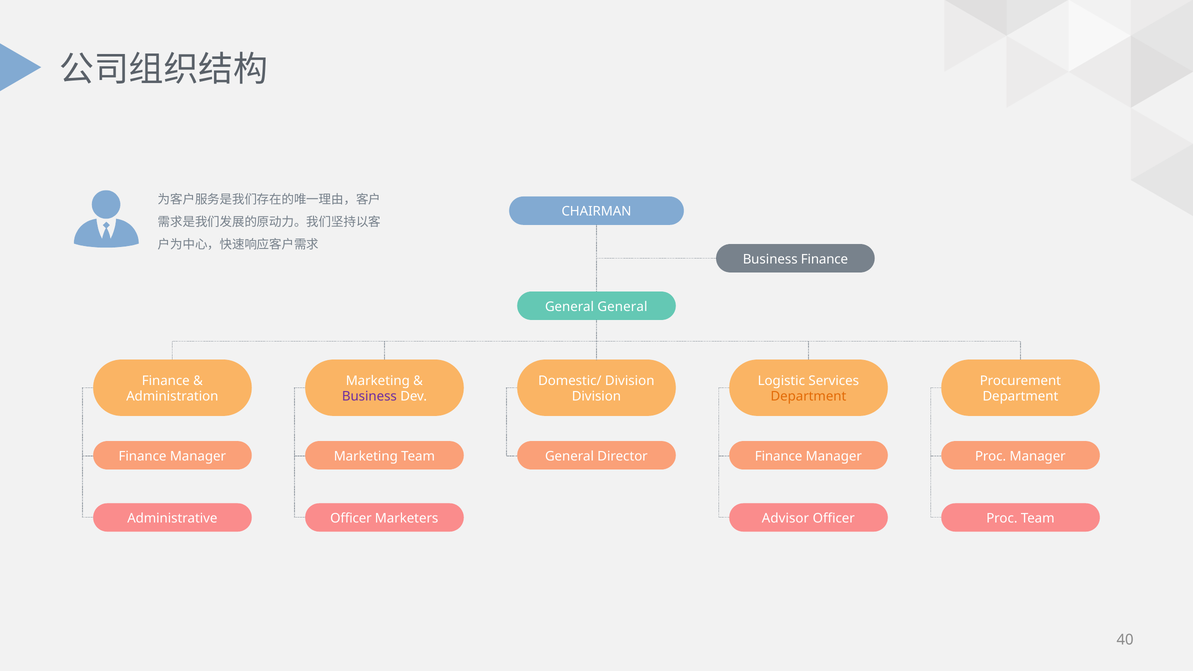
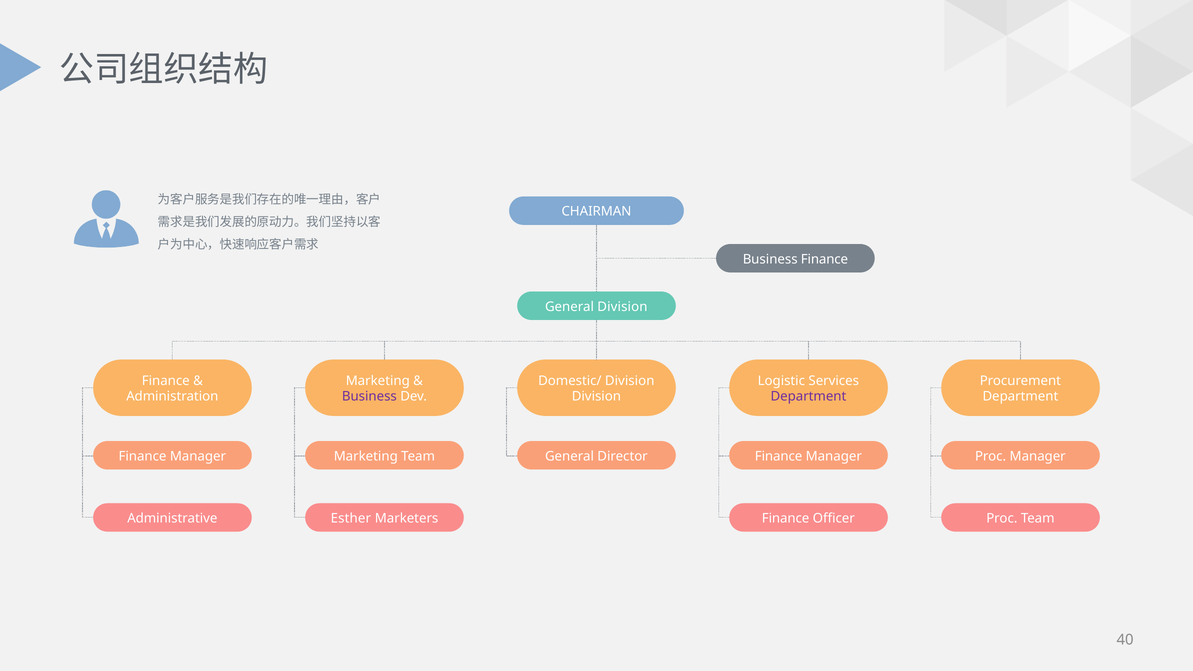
General General: General -> Division (622, 307)
Department colour: orange -> purple (808, 397)
Officer: Officer -> Esther (351, 518)
Advisor: Advisor -> Finance (786, 518)
